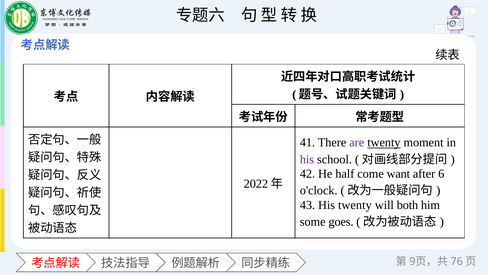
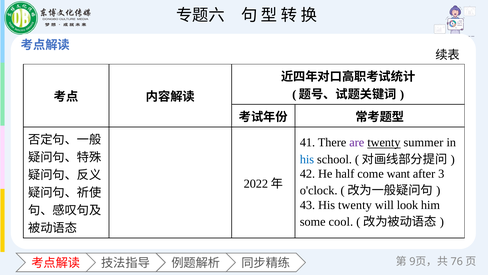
moment: moment -> summer (423, 142)
his colour: purple -> blue (307, 159)
6: 6 -> 3 (441, 174)
both: both -> look (407, 205)
goes: goes -> cool (341, 221)
